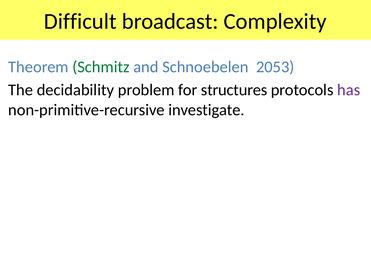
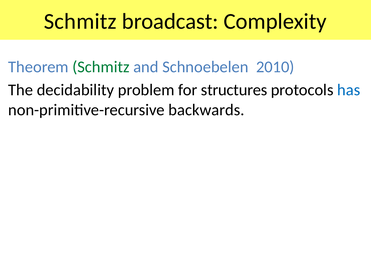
Difficult: Difficult -> Schmitz (80, 21)
2053: 2053 -> 2010 (275, 67)
has colour: purple -> blue (349, 90)
investigate: investigate -> backwards (206, 110)
